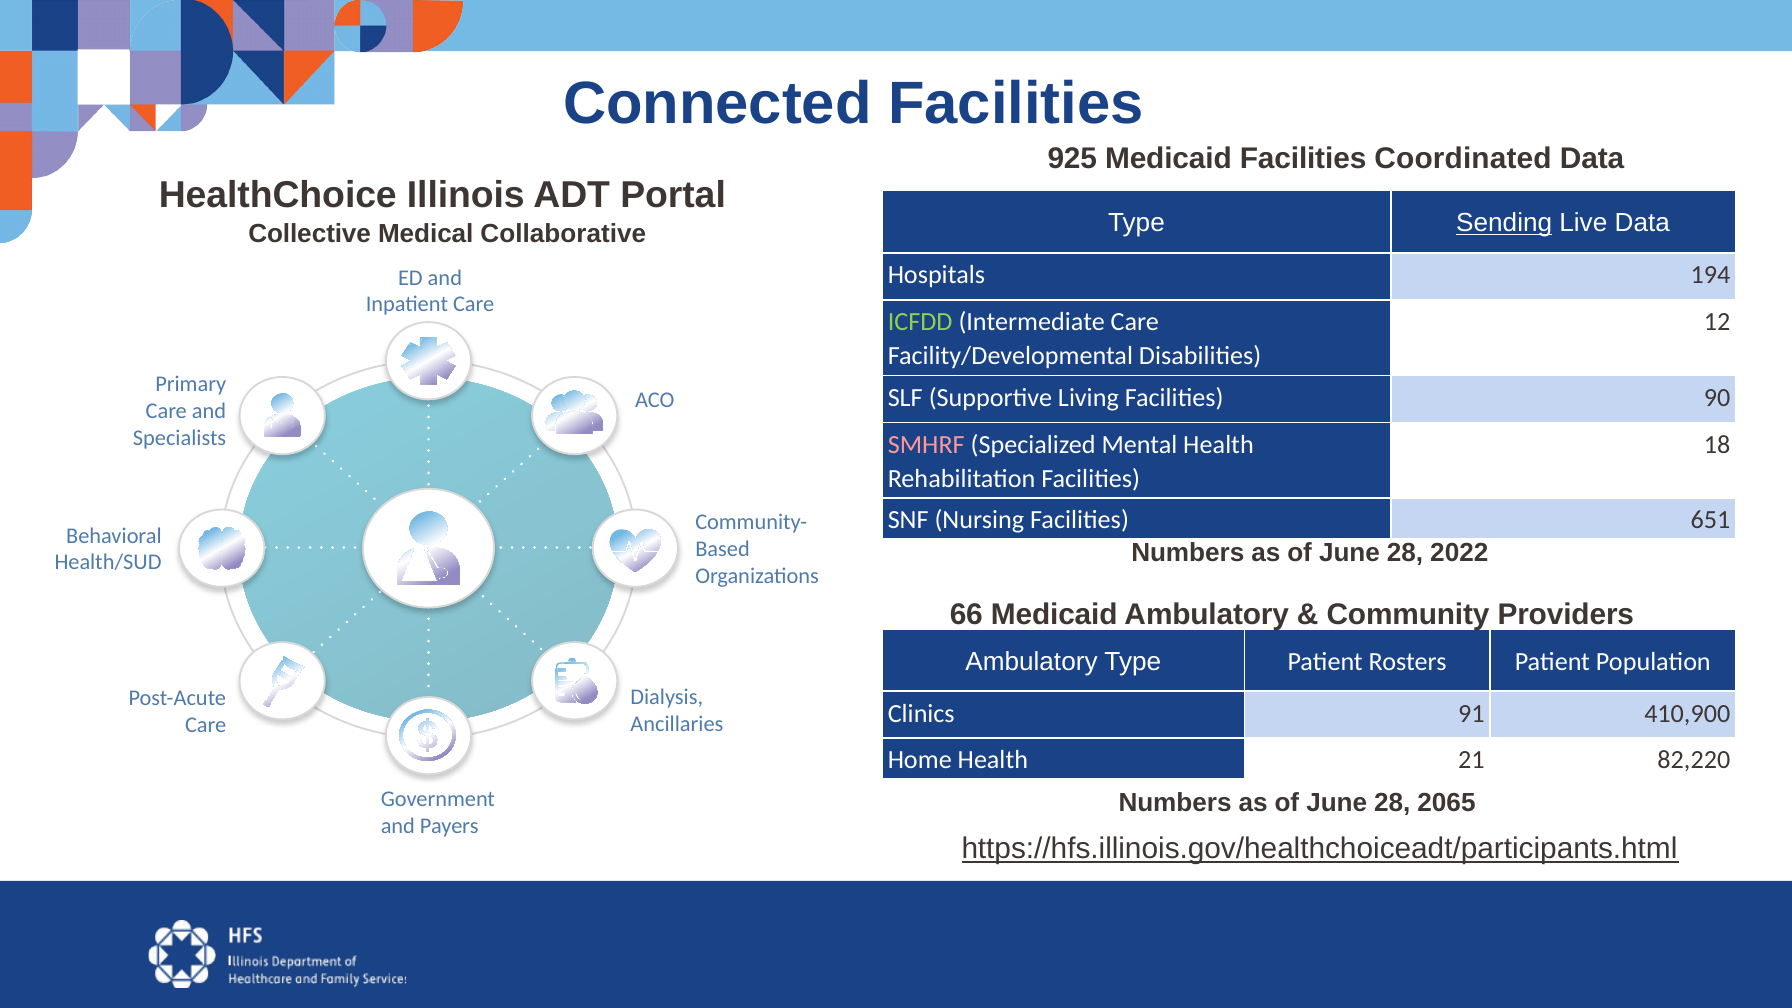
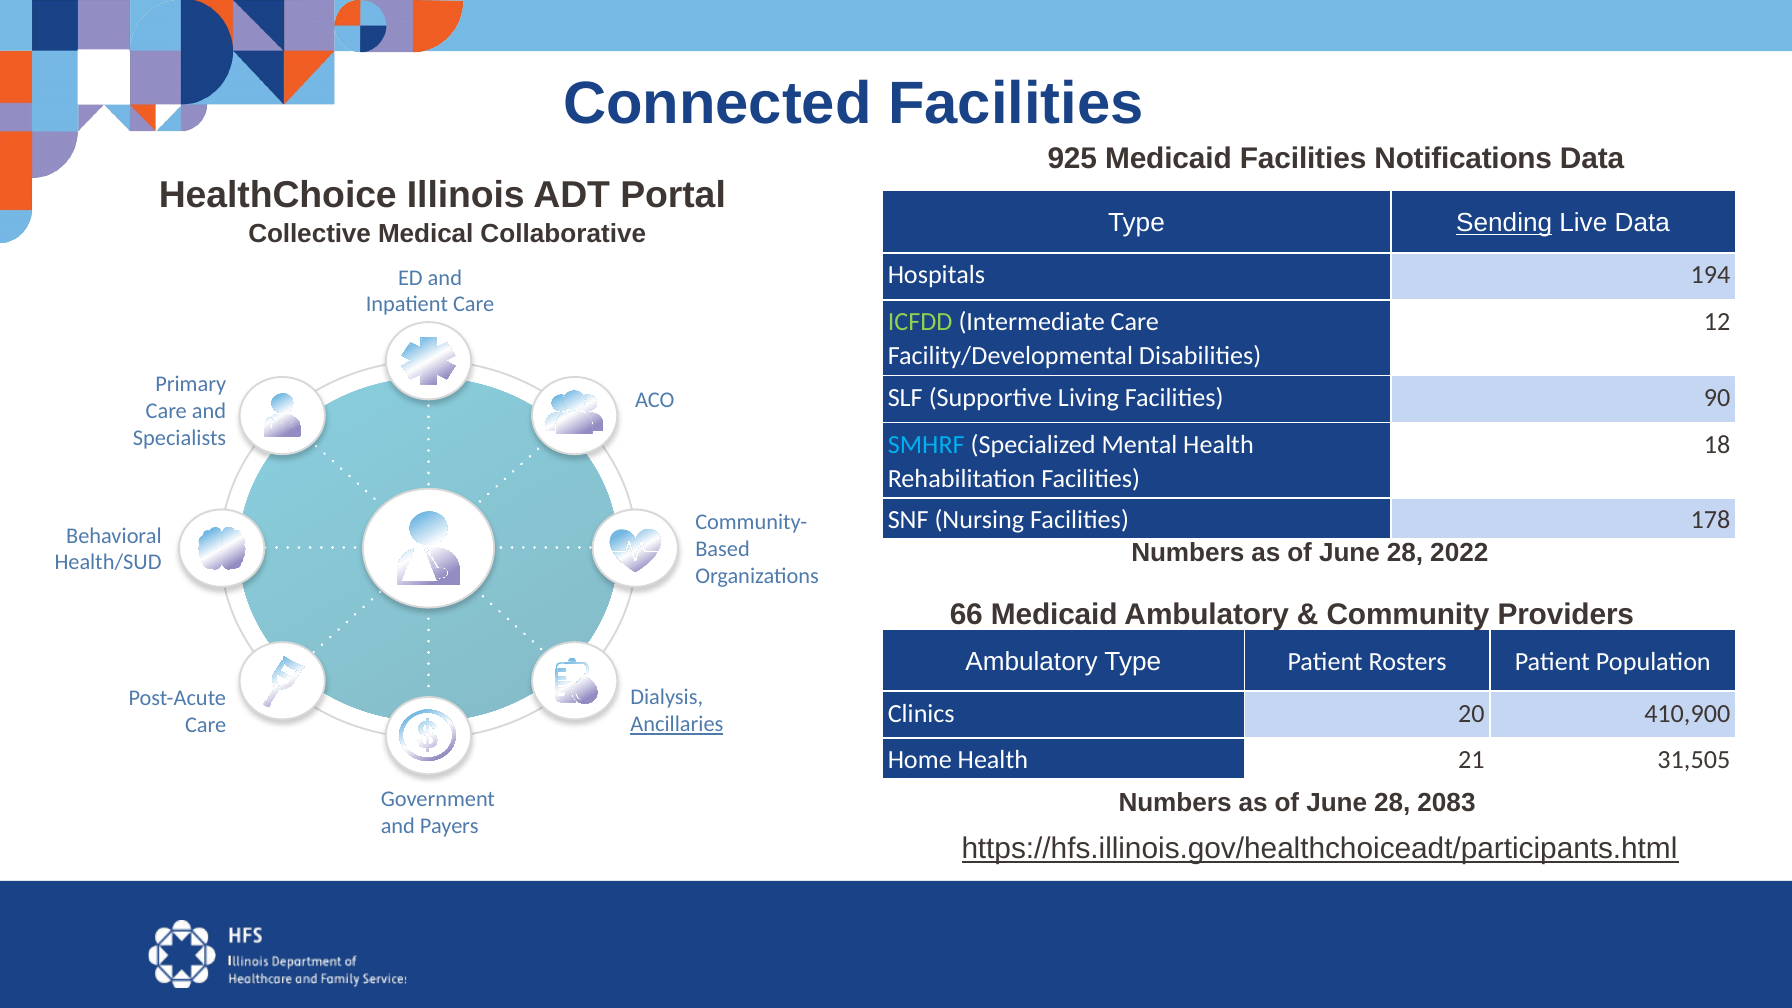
Coordinated: Coordinated -> Notifications (1463, 159)
SMHRF colour: pink -> light blue (926, 444)
651: 651 -> 178 (1711, 520)
91: 91 -> 20 (1471, 713)
Ancillaries underline: none -> present (677, 724)
82,220: 82,220 -> 31,505 (1694, 760)
2065: 2065 -> 2083 (1446, 803)
